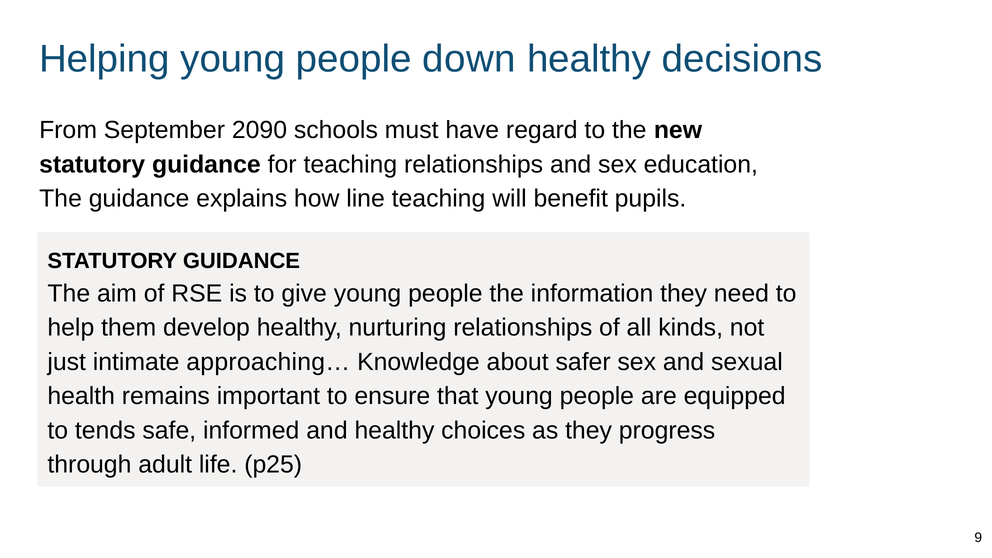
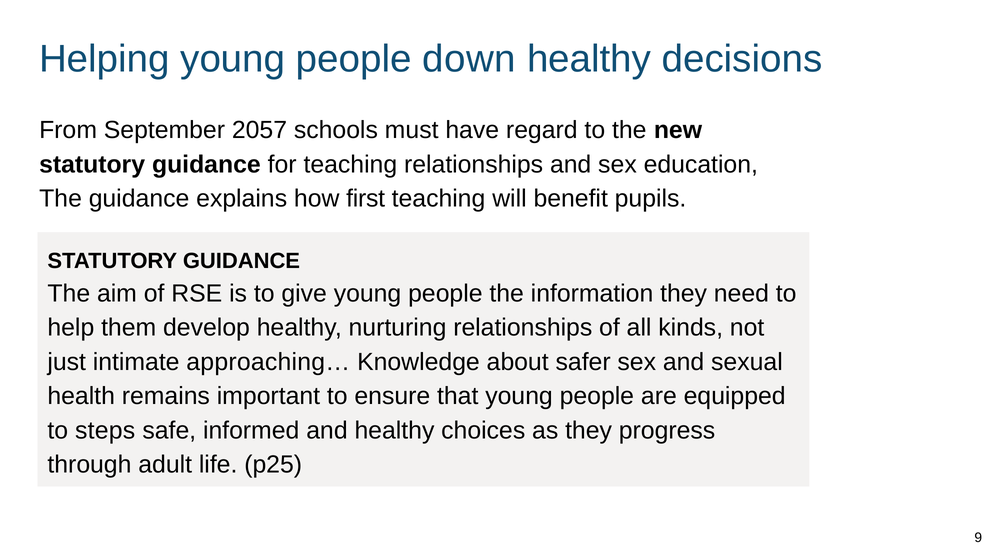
2090: 2090 -> 2057 (260, 130)
line: line -> first (366, 199)
tends: tends -> steps (105, 430)
